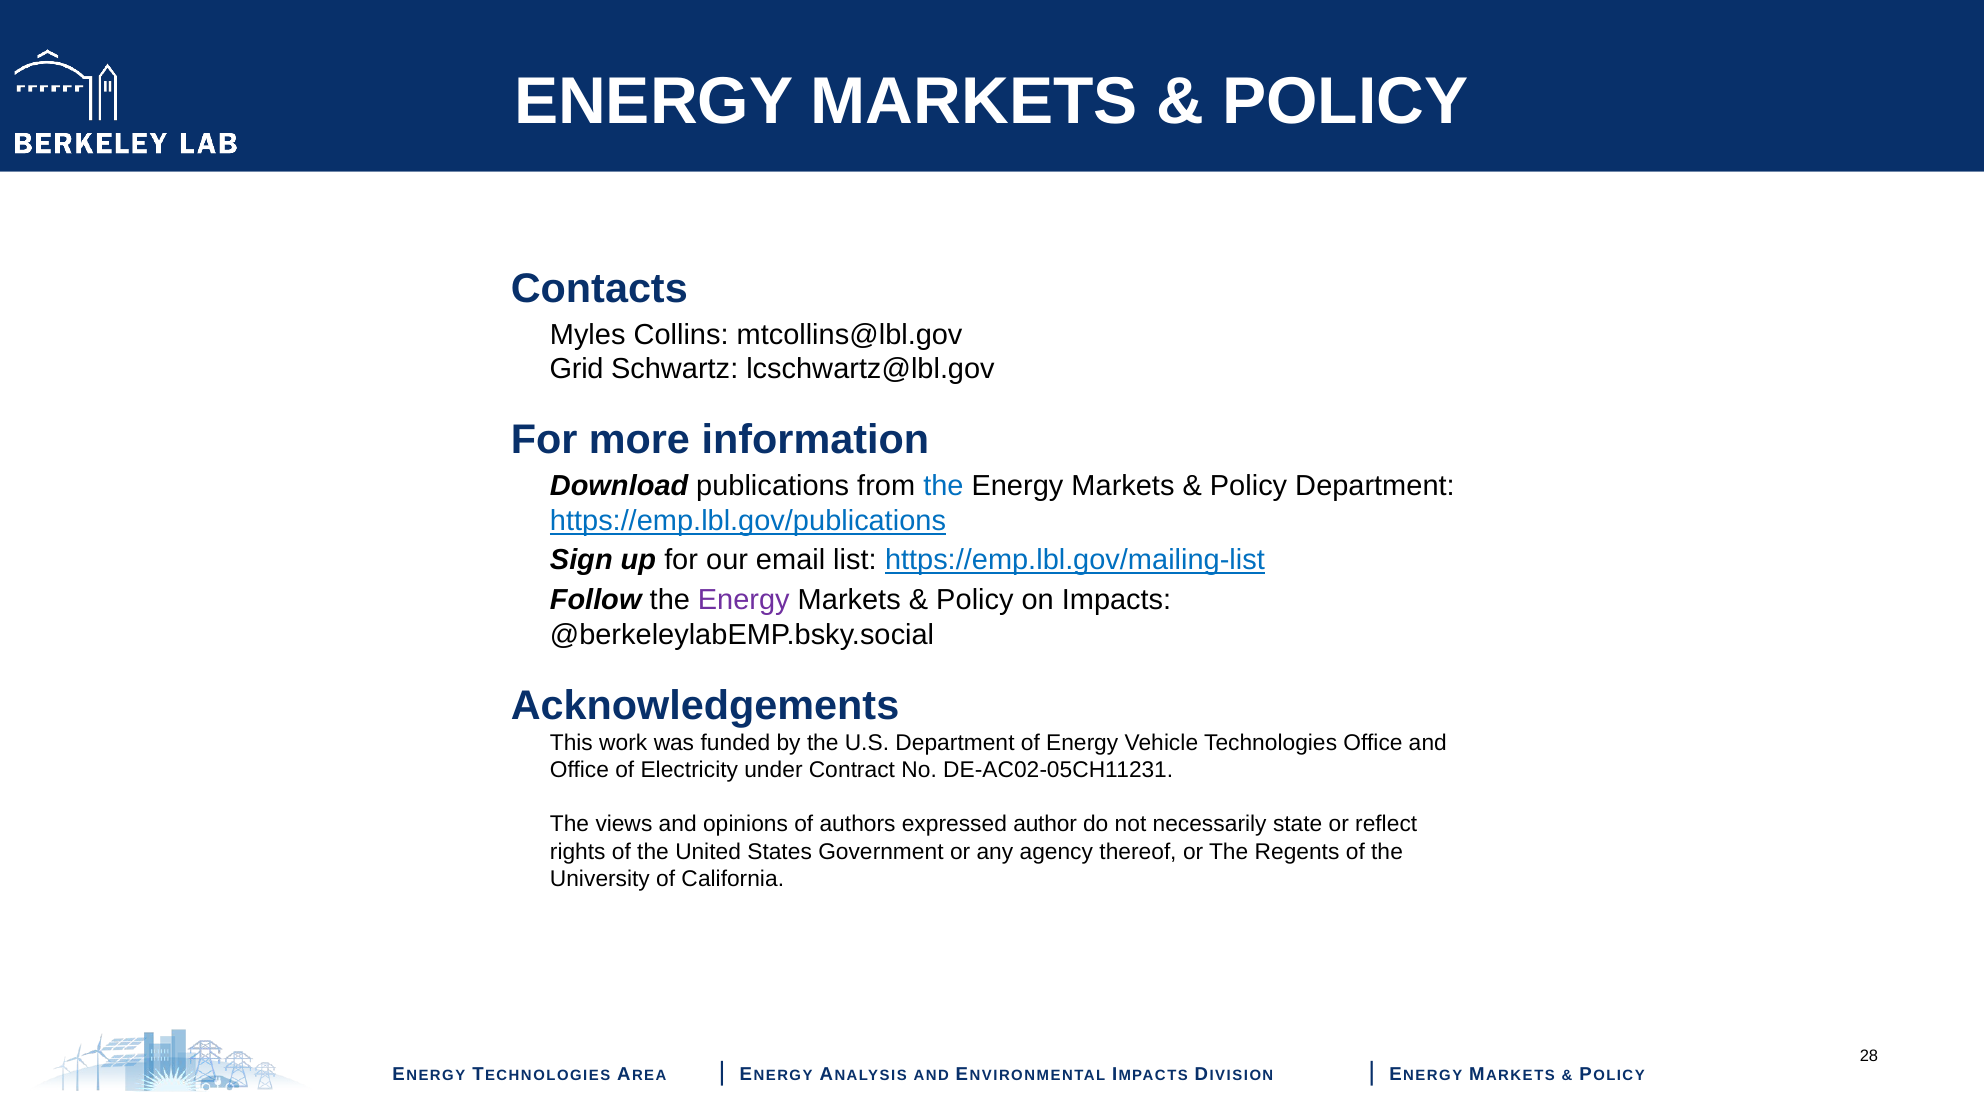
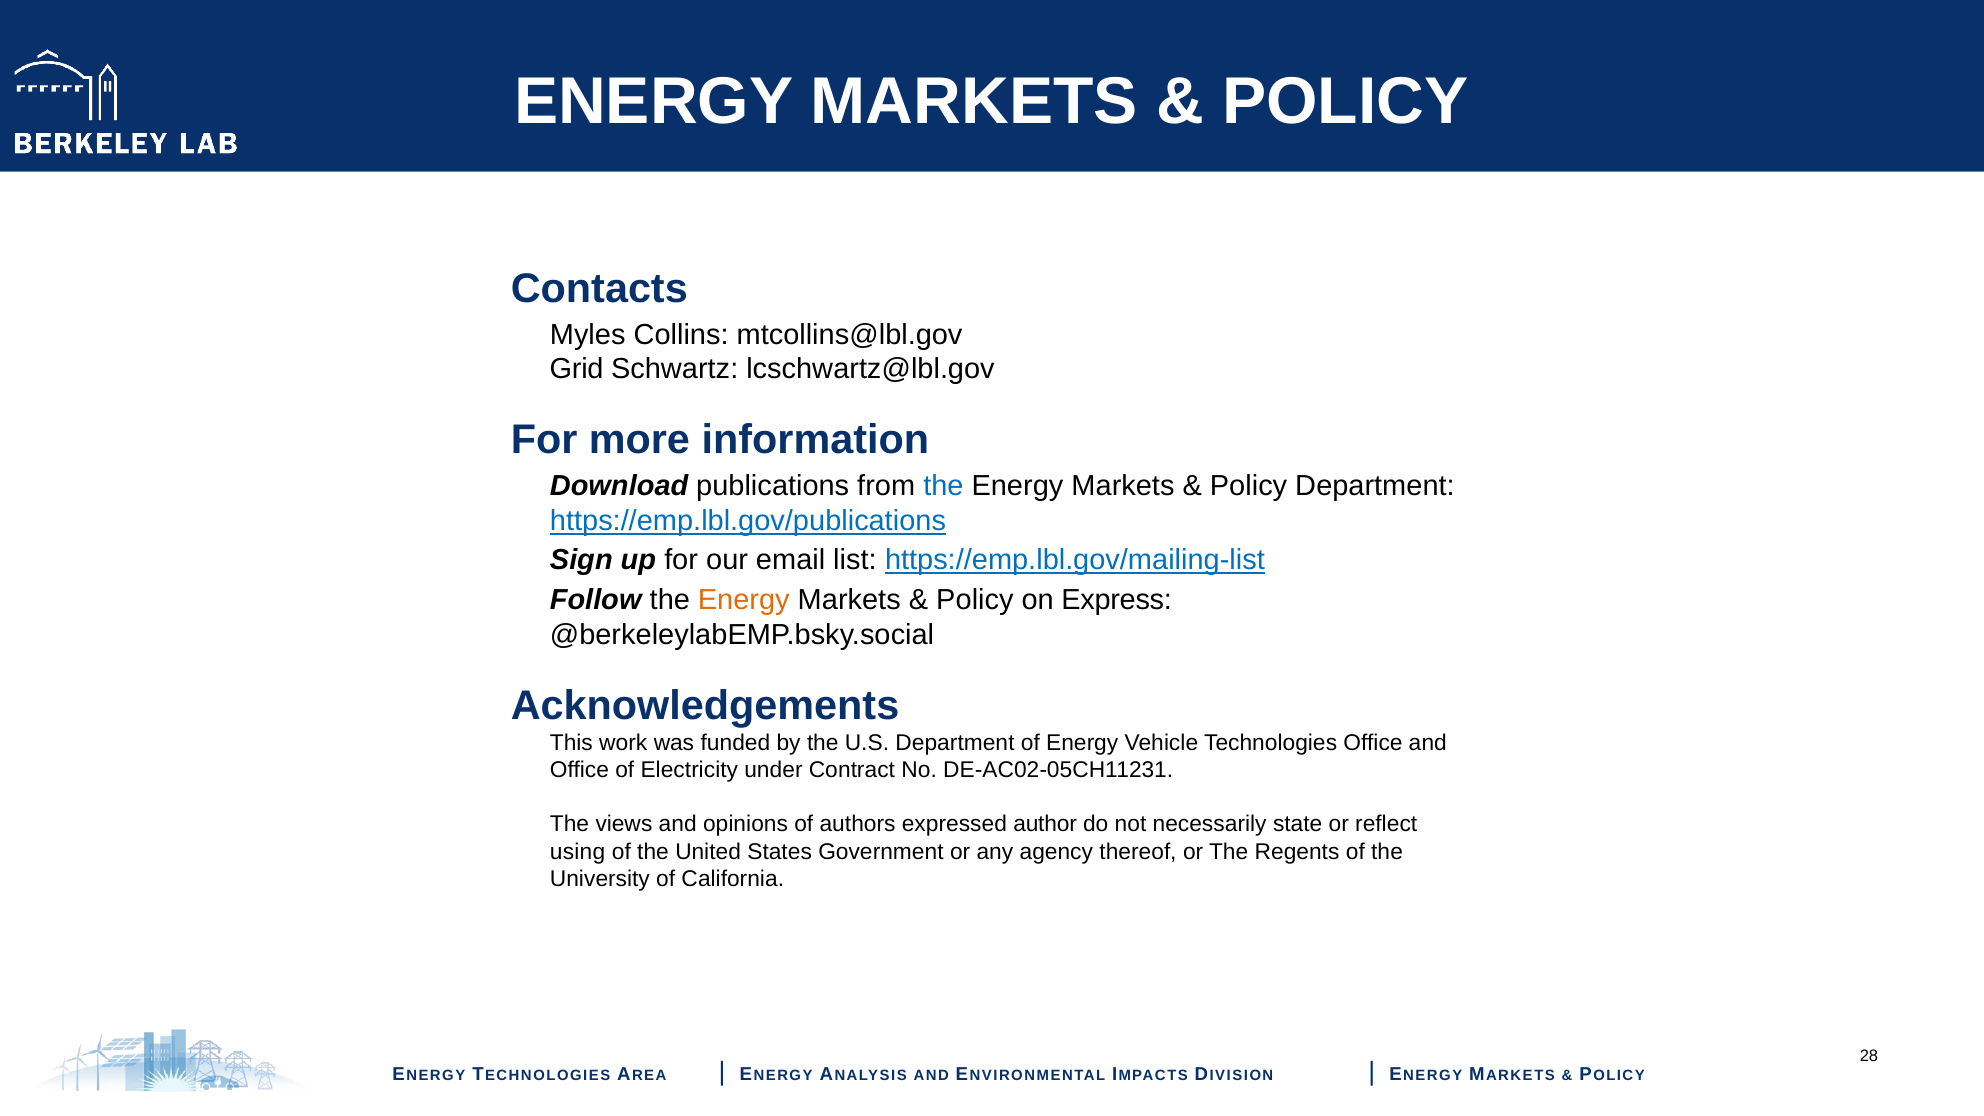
Energy colour: purple -> orange (744, 600)
on Impacts: Impacts -> Express (1117, 600)
rights: rights -> using (578, 852)
